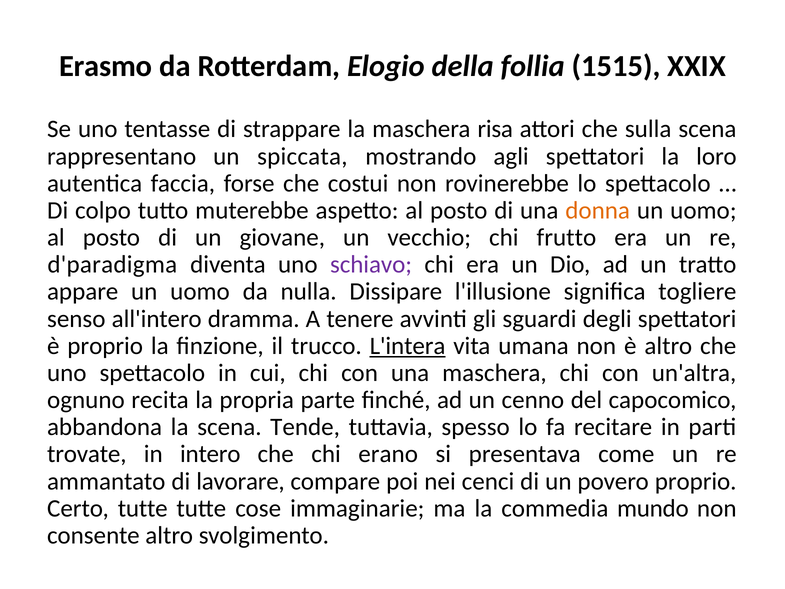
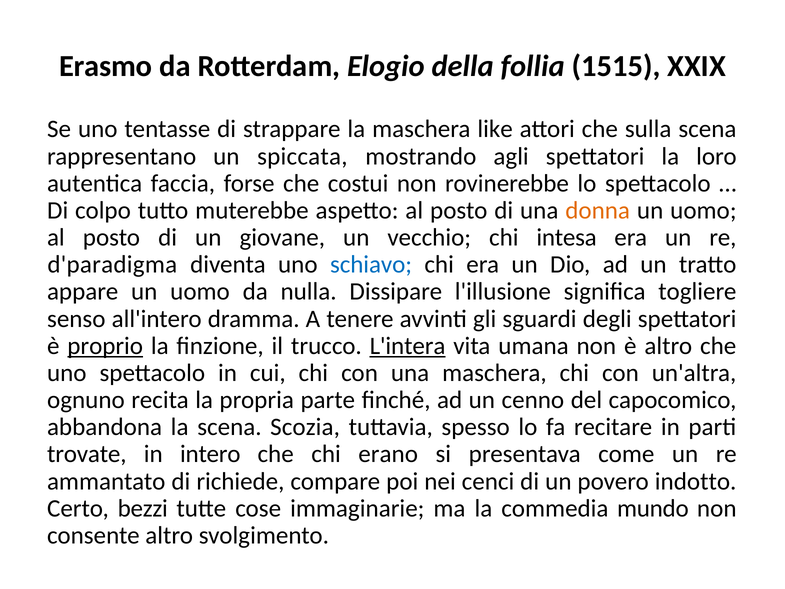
risa: risa -> like (495, 129)
frutto: frutto -> intesa (567, 237)
schiavo colour: purple -> blue (371, 265)
proprio underline: none -> present (105, 346)
Tende: Tende -> Scozia (305, 427)
lavorare: lavorare -> richiede (240, 481)
povero proprio: proprio -> indotto (696, 481)
Certo tutte: tutte -> bezzi (143, 508)
